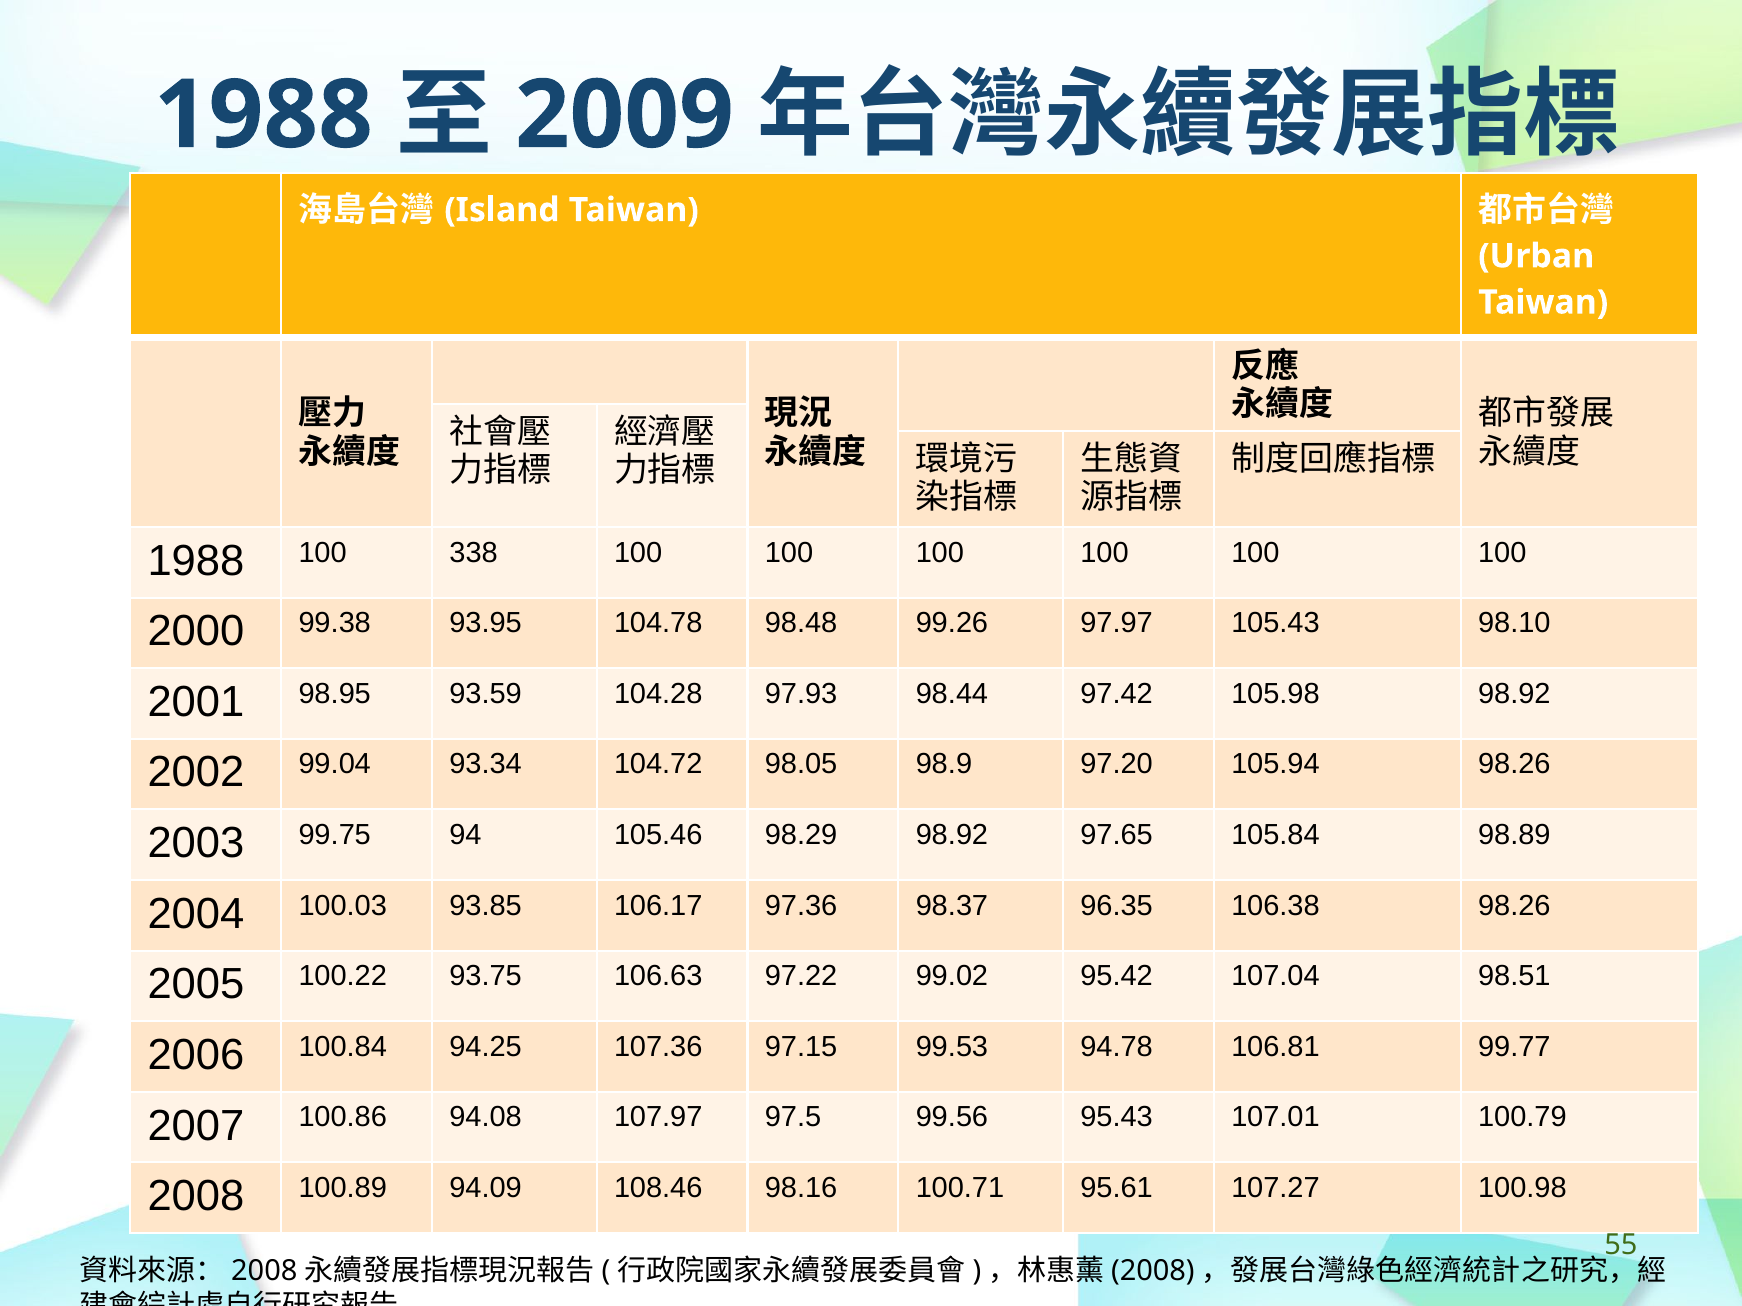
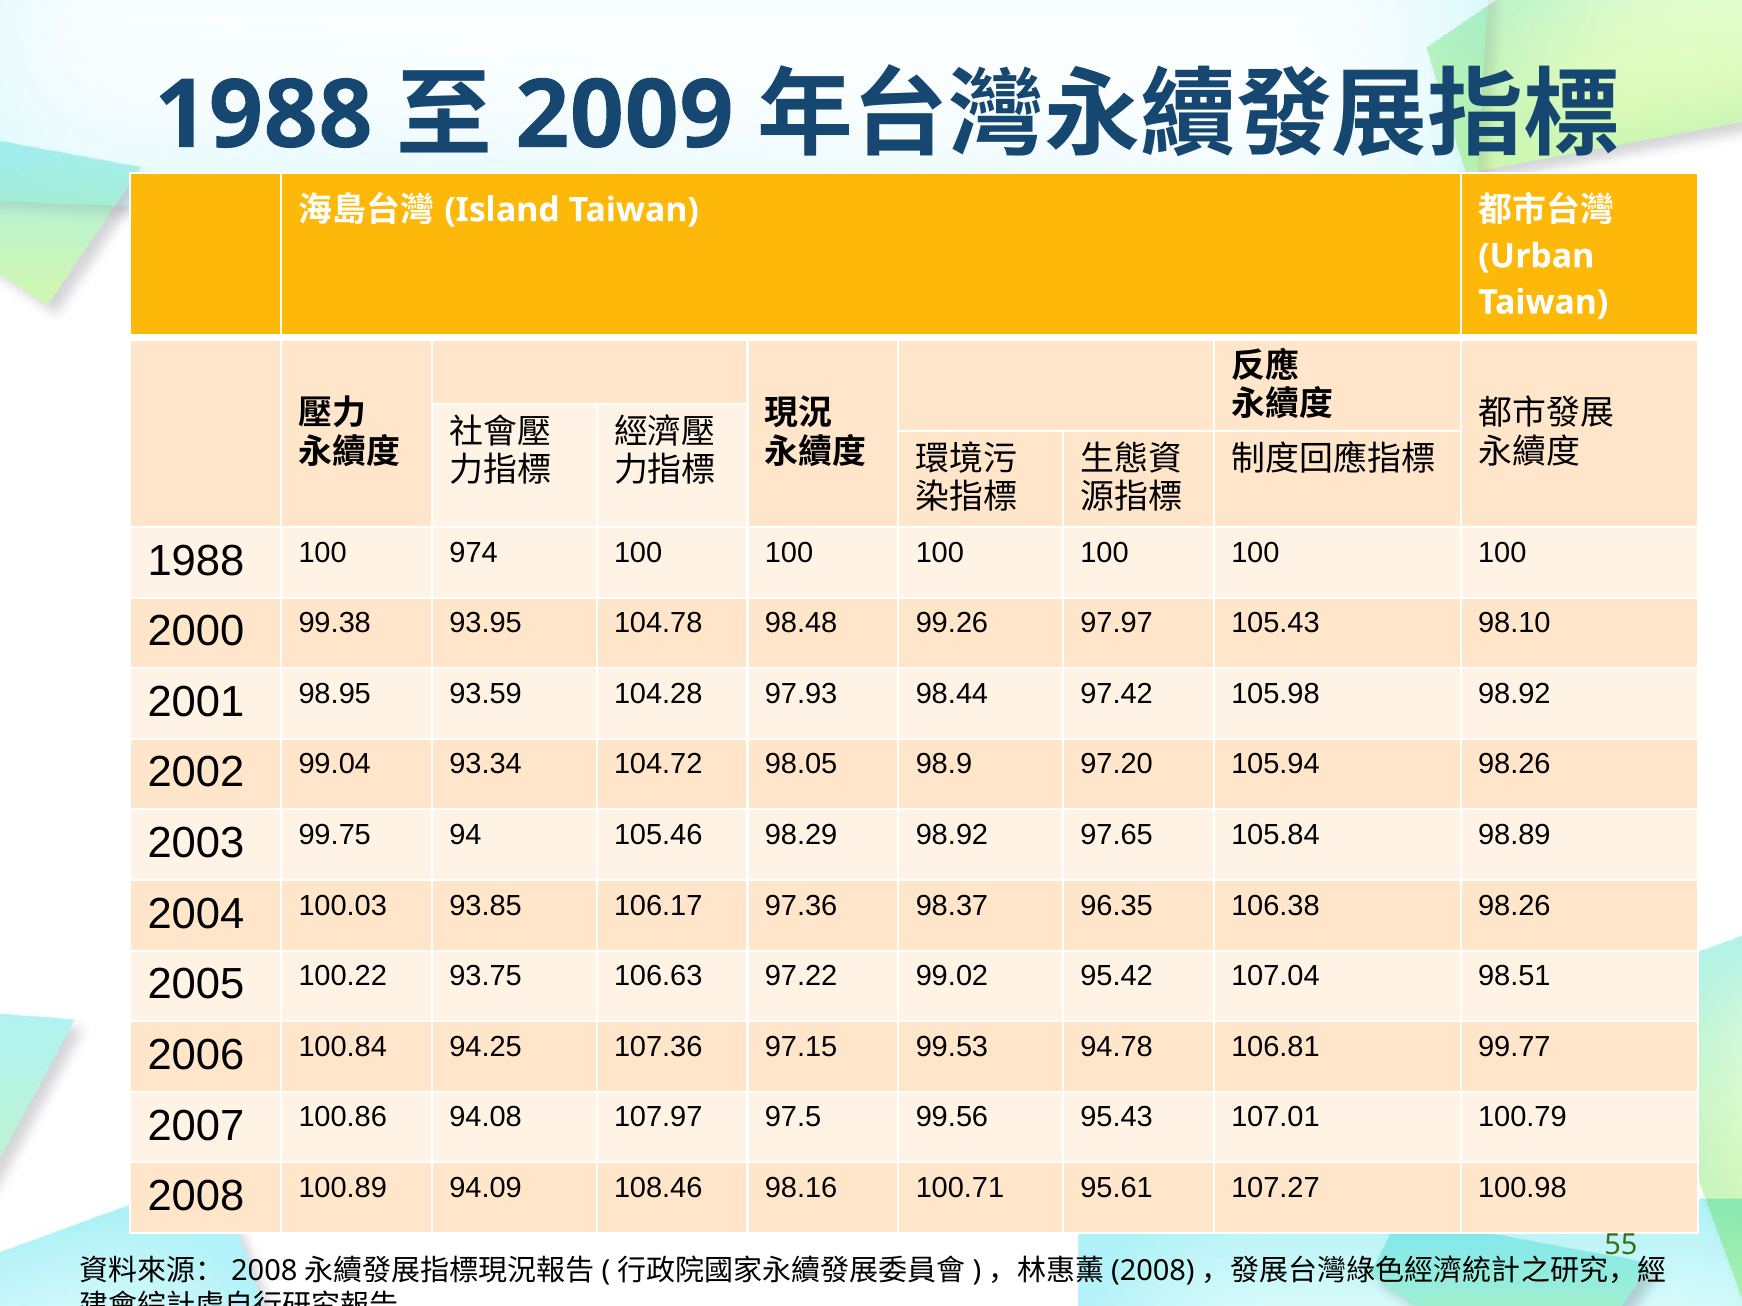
338: 338 -> 974 (474, 553)
